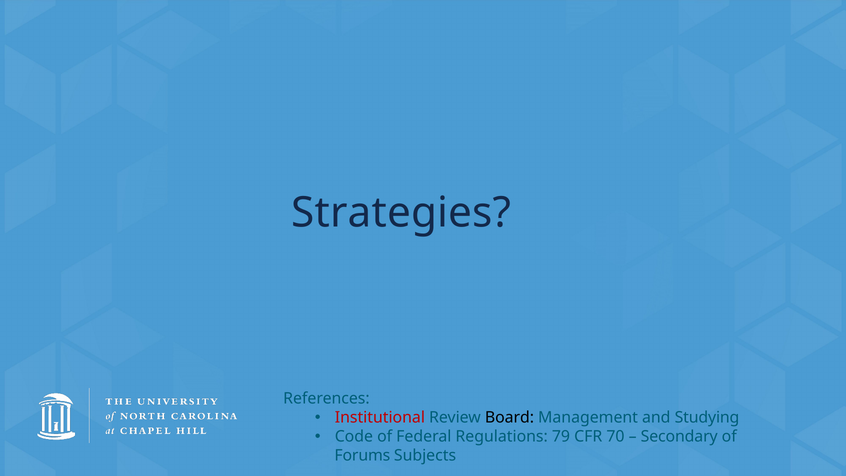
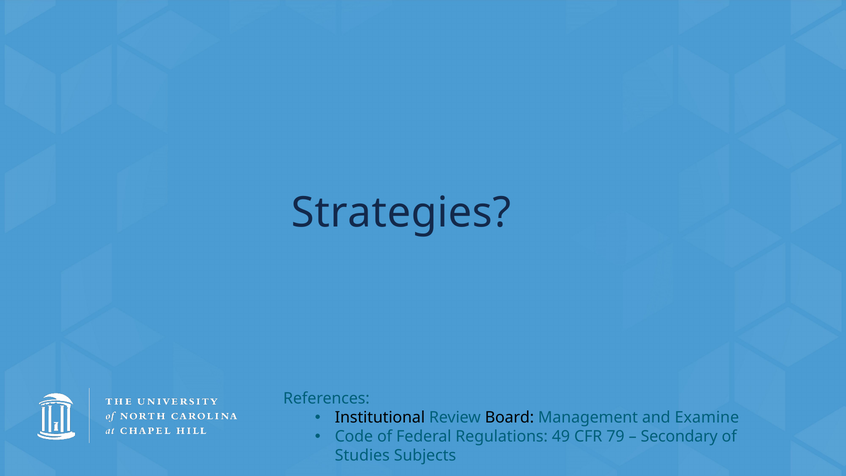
Institutional colour: red -> black (380, 418)
Studying: Studying -> Examine (707, 418)
79: 79 -> 49 (561, 437)
70: 70 -> 79 (615, 437)
Forums: Forums -> Studies (362, 456)
